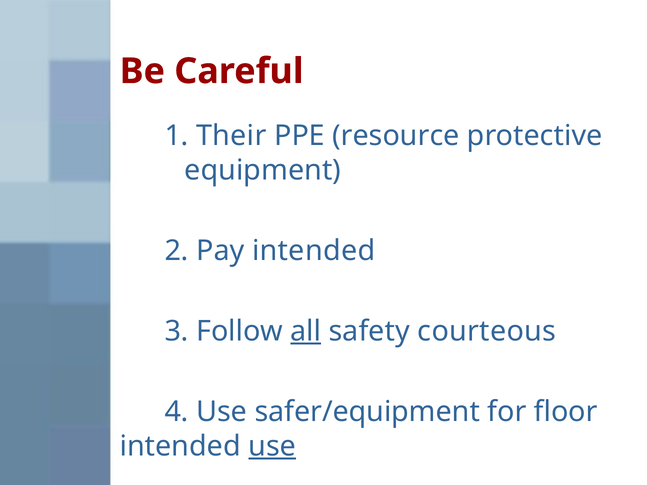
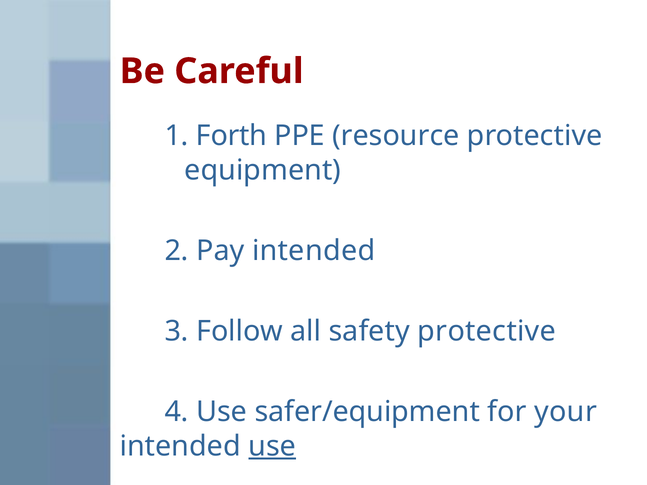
Their: Their -> Forth (232, 136)
all underline: present -> none (306, 331)
safety courteous: courteous -> protective (487, 331)
floor: floor -> your (566, 412)
